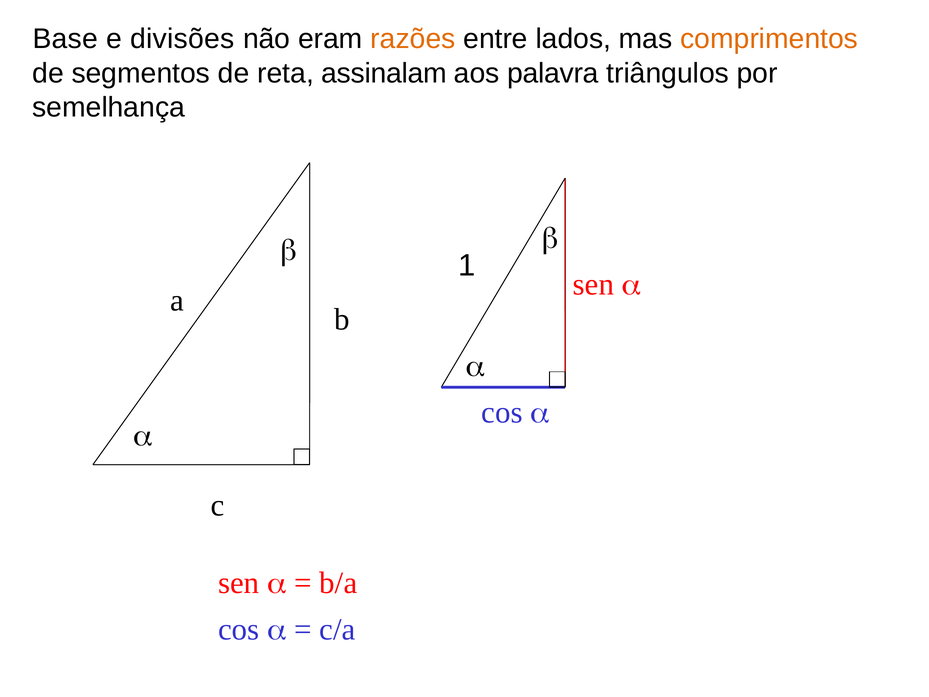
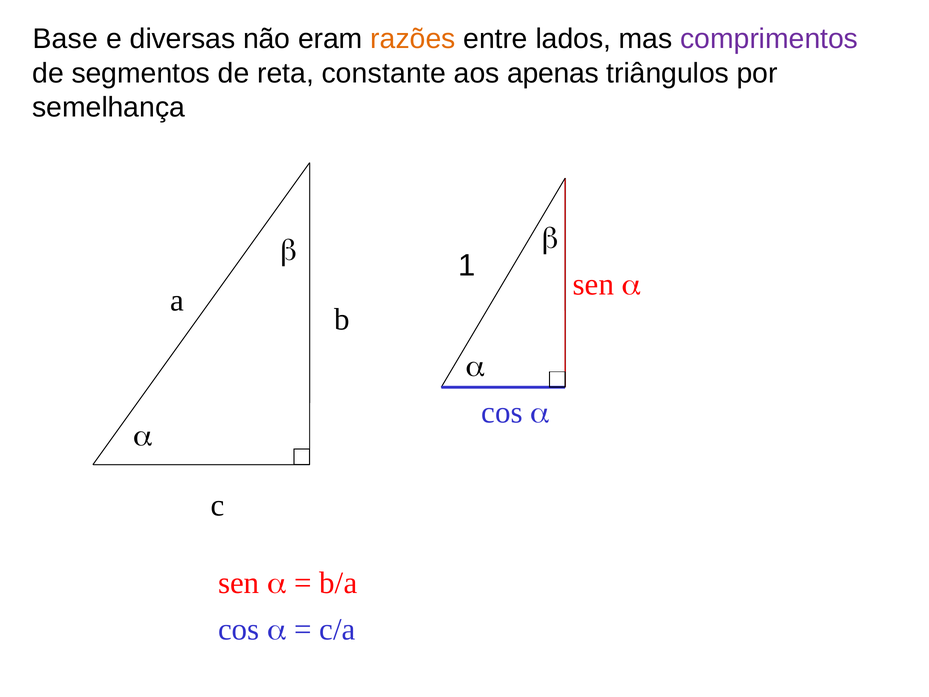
divisões: divisões -> diversas (183, 39)
comprimentos colour: orange -> purple (769, 39)
assinalam: assinalam -> constante (384, 73)
palavra: palavra -> apenas (553, 73)
